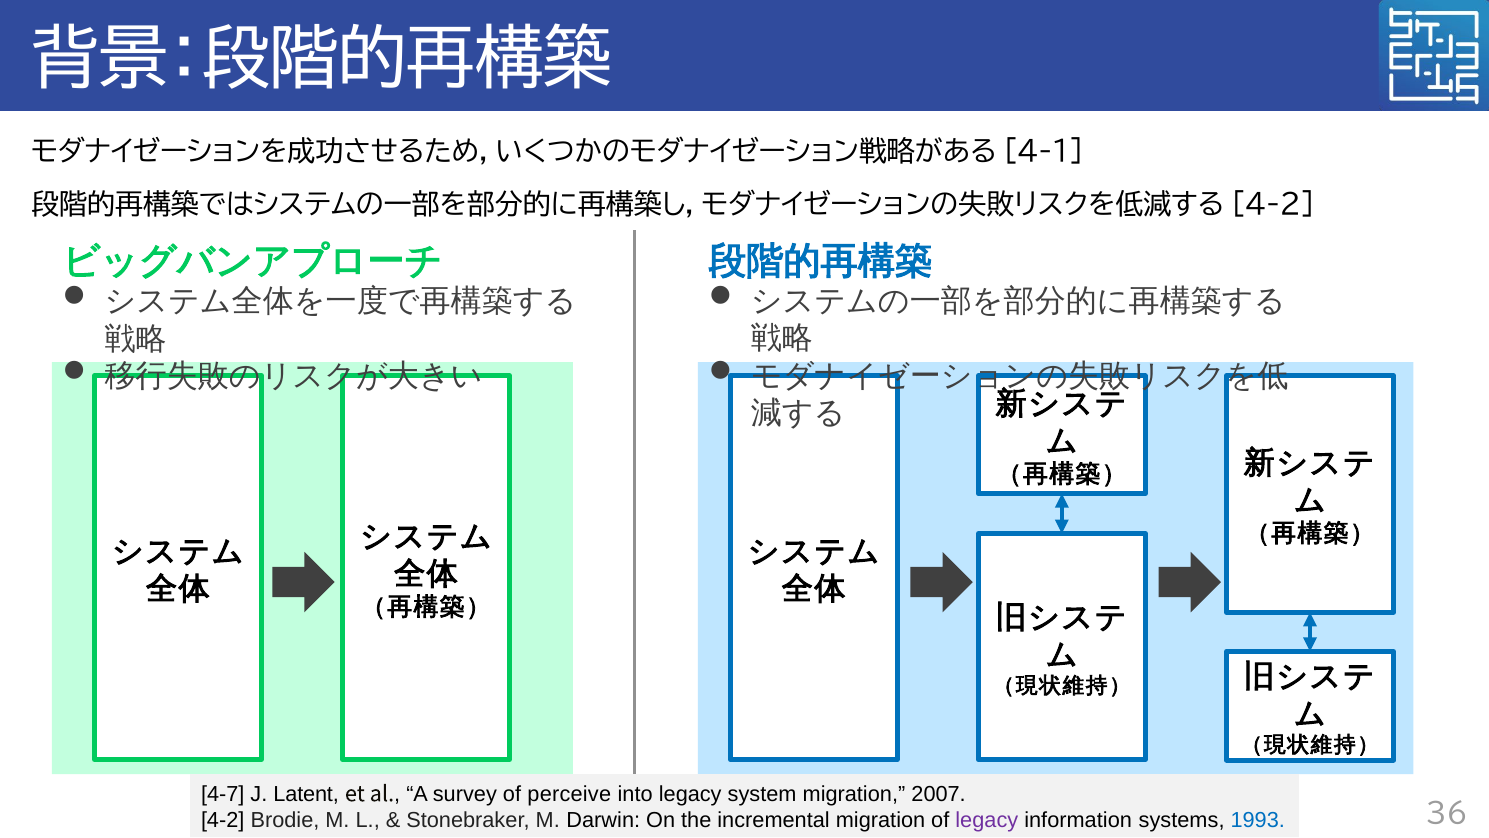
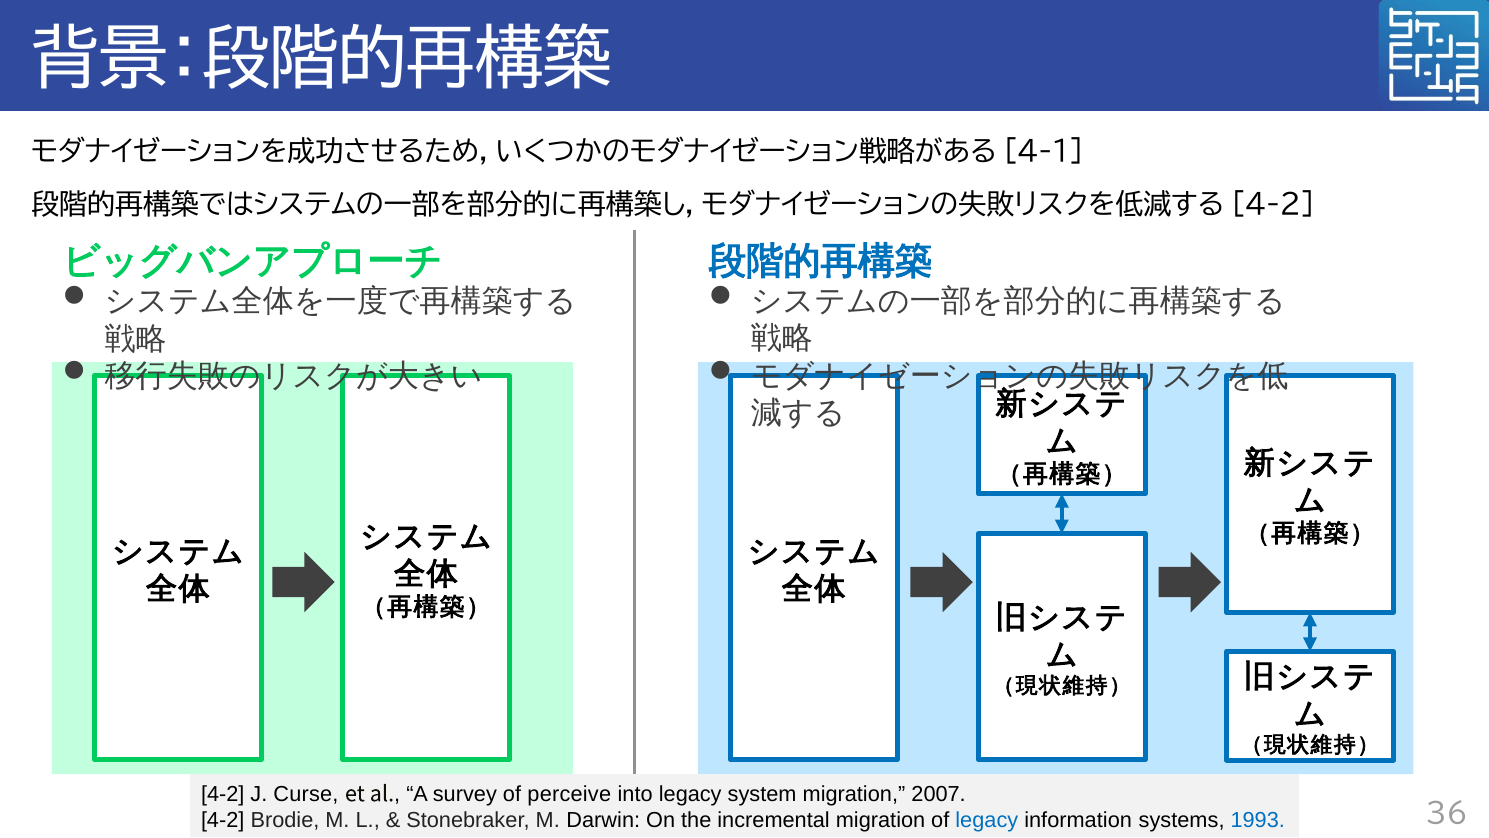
4-7: 4-7 -> 4-2 (223, 794)
Latent: Latent -> Curse (306, 794)
legacy colour: purple -> blue (987, 820)
